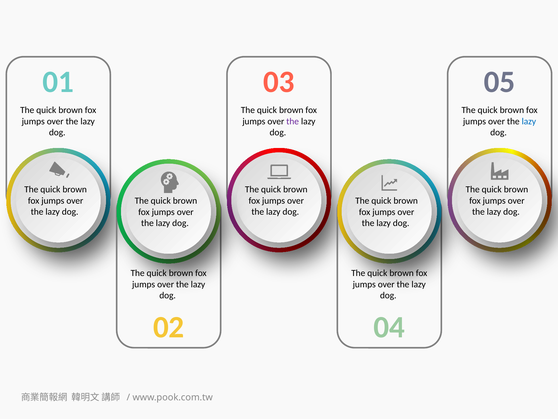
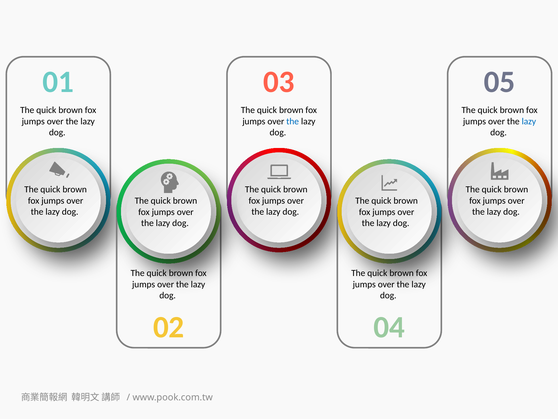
the colour: purple -> blue (293, 121)
